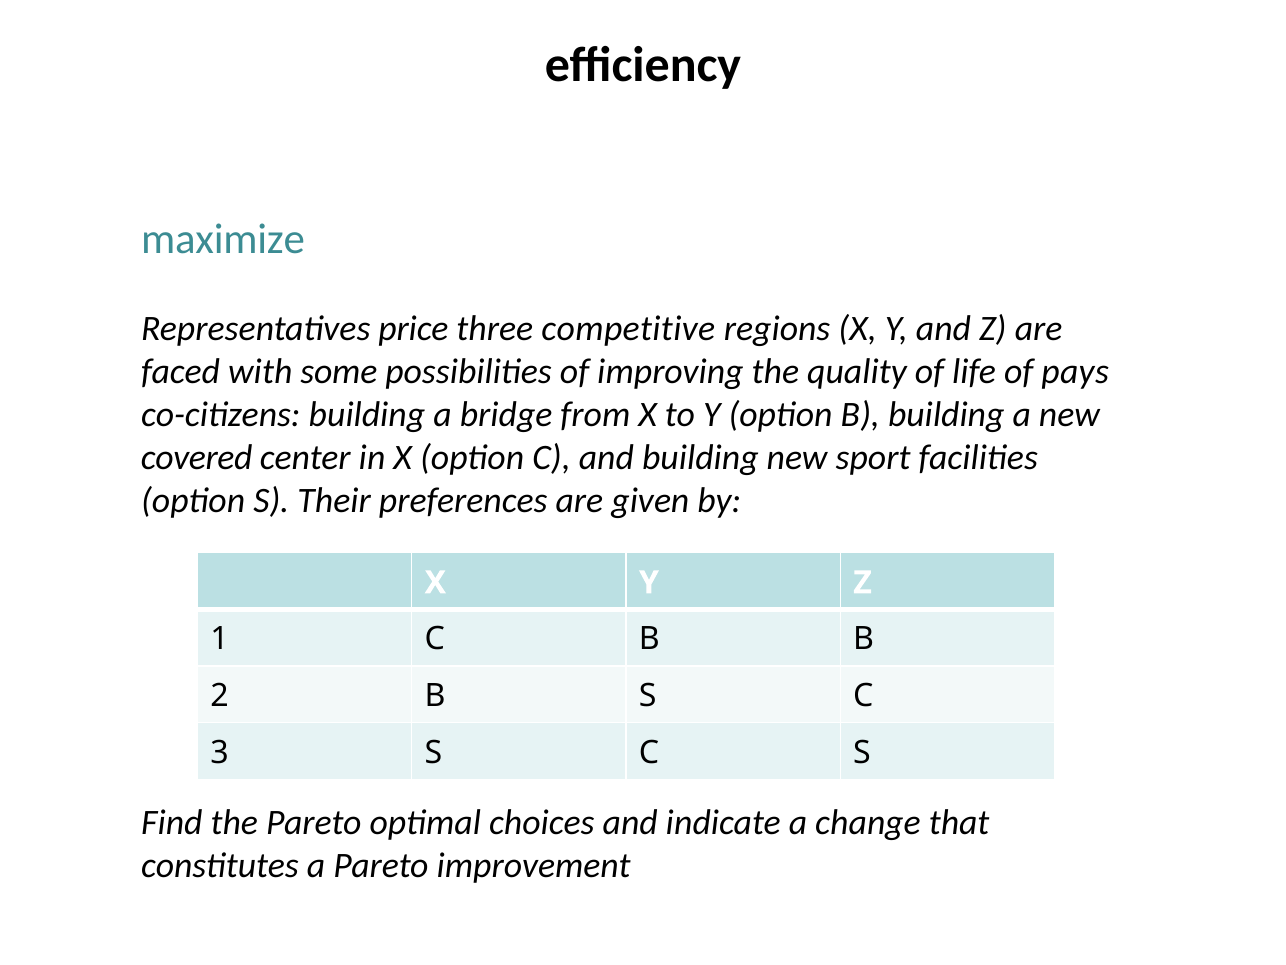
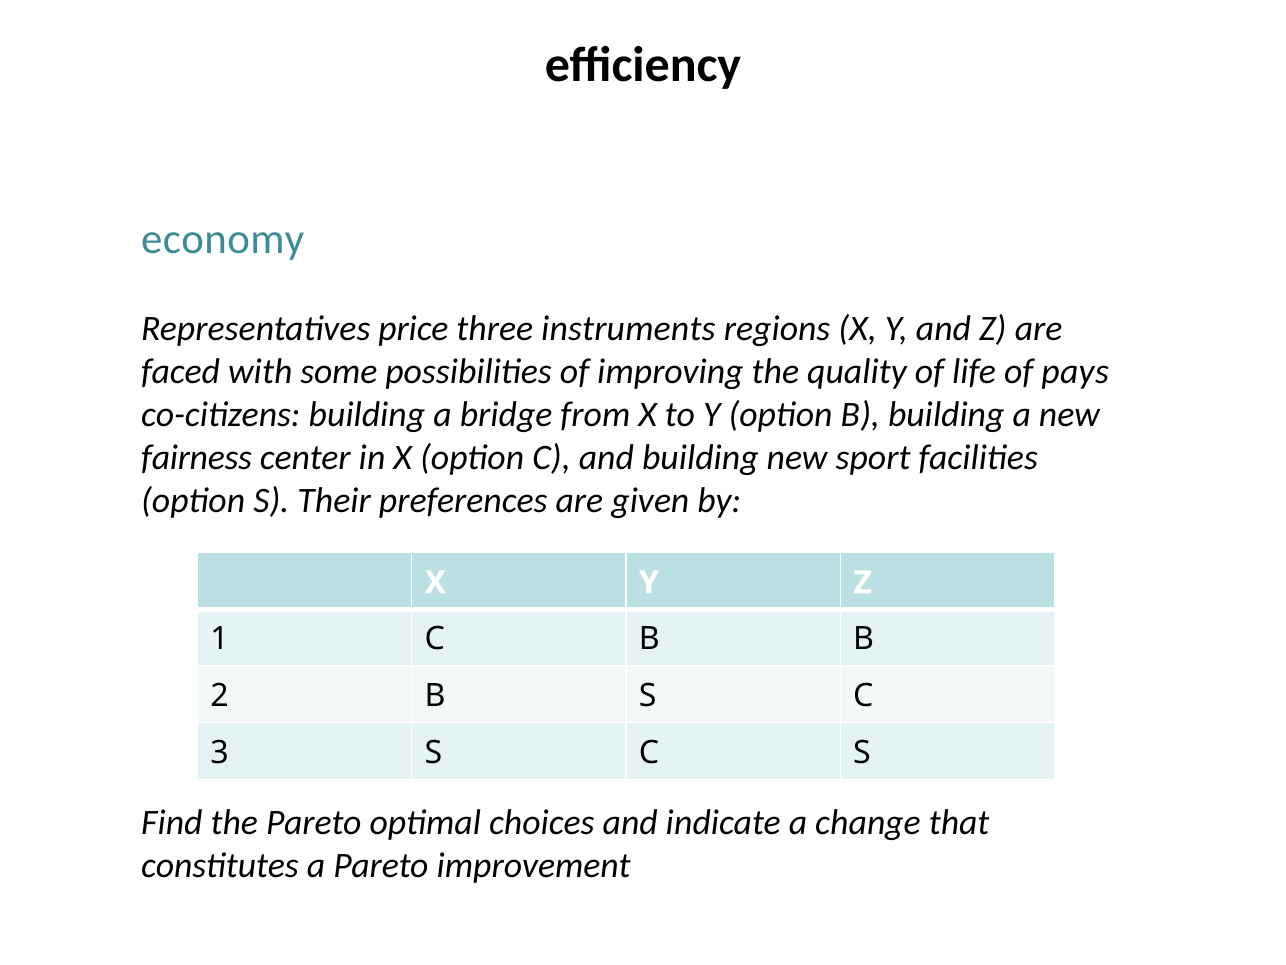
maximize: maximize -> economy (223, 239)
competitive: competitive -> instruments (628, 329)
covered: covered -> fairness (197, 457)
